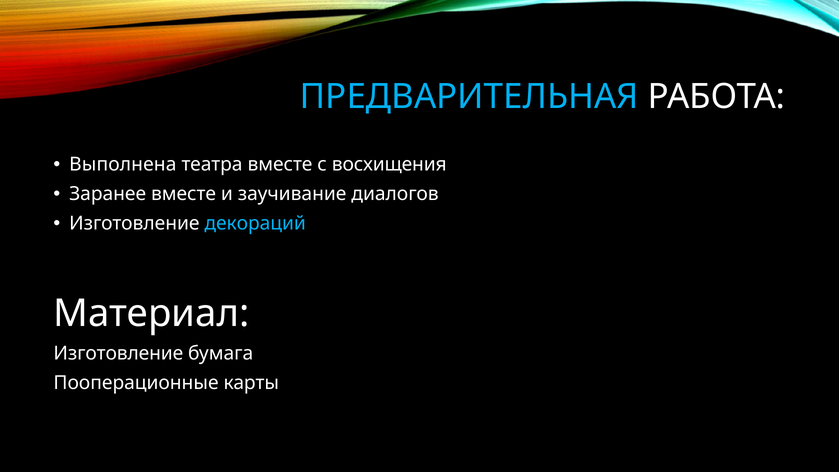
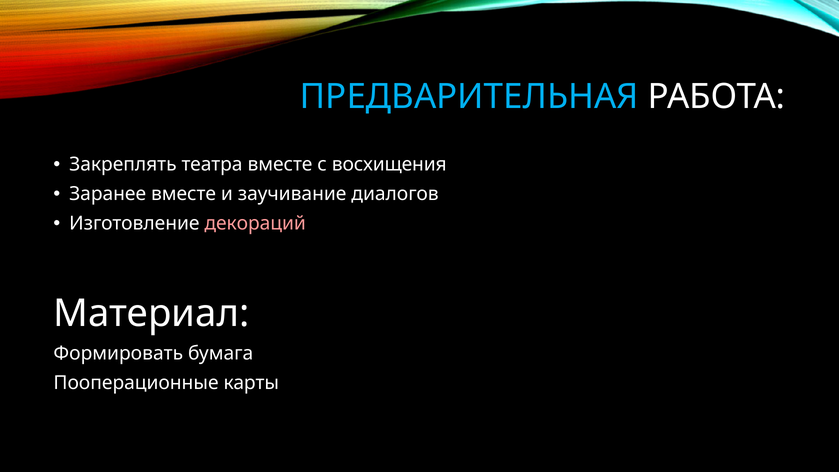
Выполнена: Выполнена -> Закреплять (123, 164)
декораций colour: light blue -> pink (255, 223)
Изготовление: Изготовление -> Формировать (118, 354)
